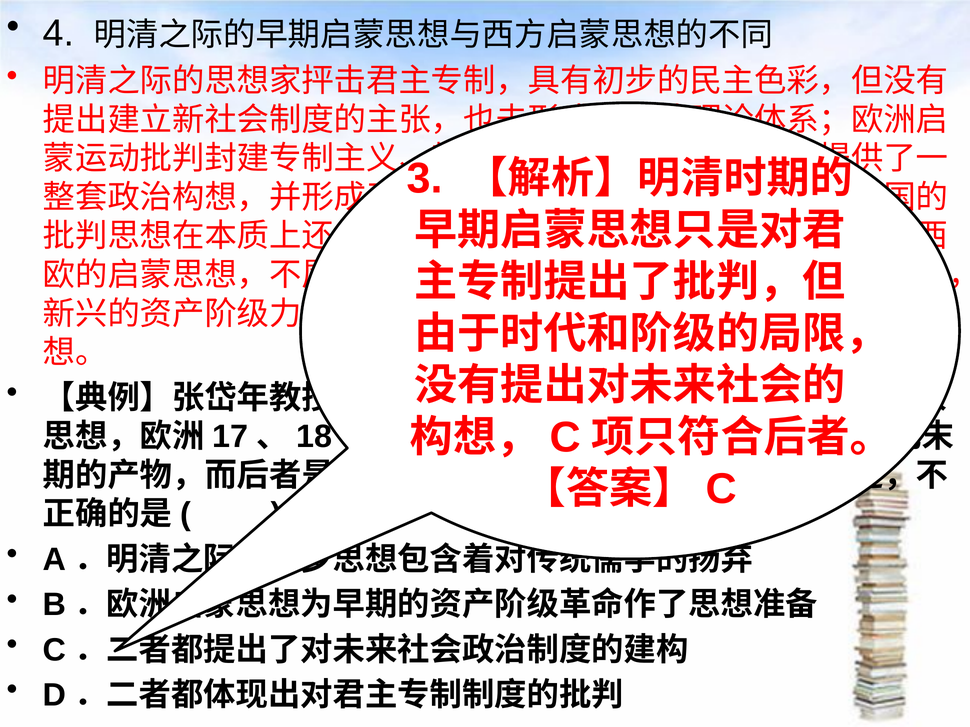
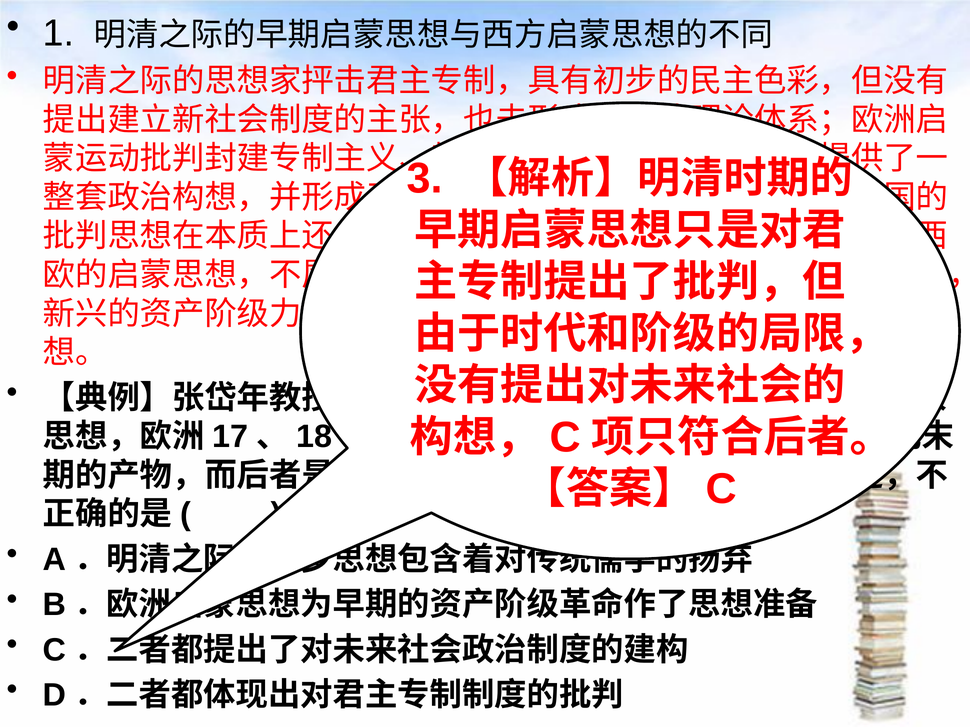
4: 4 -> 1 (59, 33)
